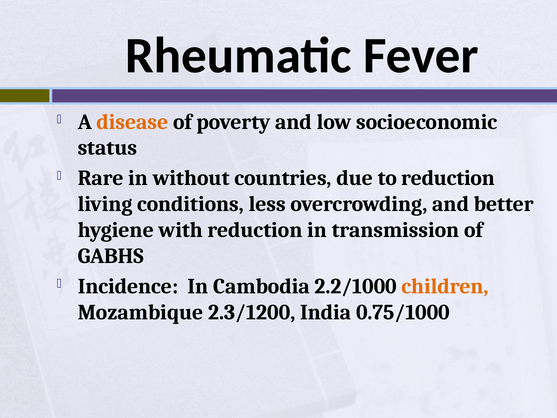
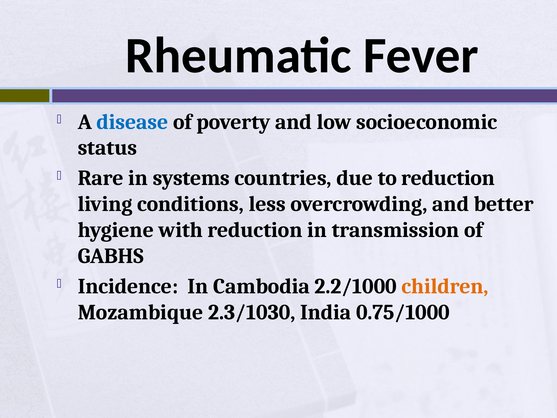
disease colour: orange -> blue (132, 122)
without: without -> systems (191, 178)
2.3/1200: 2.3/1200 -> 2.3/1030 (252, 312)
